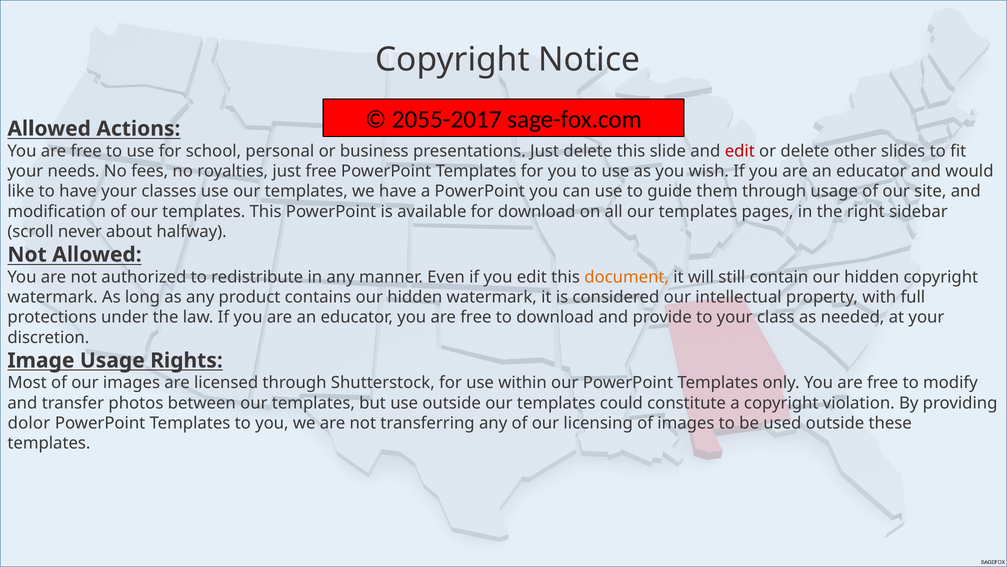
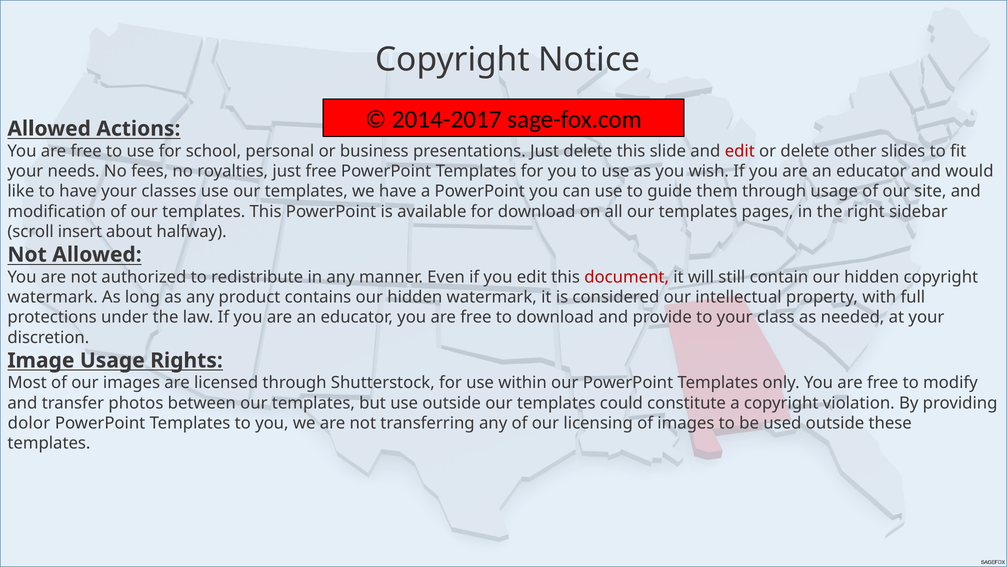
2055-2017: 2055-2017 -> 2014-2017 (447, 119)
never: never -> insert (80, 232)
document colour: orange -> red (627, 277)
